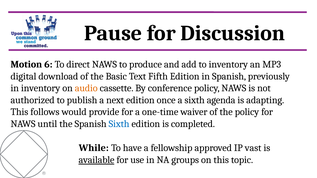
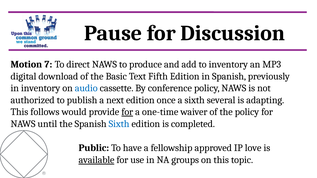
6: 6 -> 7 (48, 65)
audio colour: orange -> blue (86, 88)
agenda: agenda -> several (221, 100)
for underline: none -> present (127, 112)
While: While -> Public (94, 148)
vast: vast -> love (253, 148)
